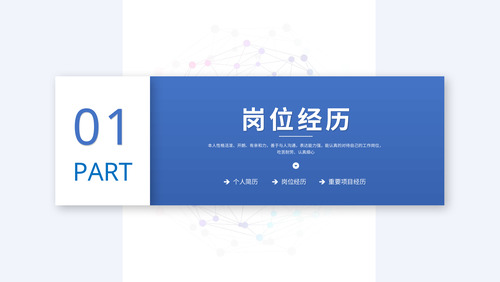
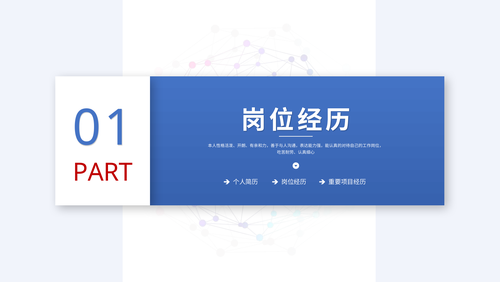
PART colour: blue -> red (103, 172)
